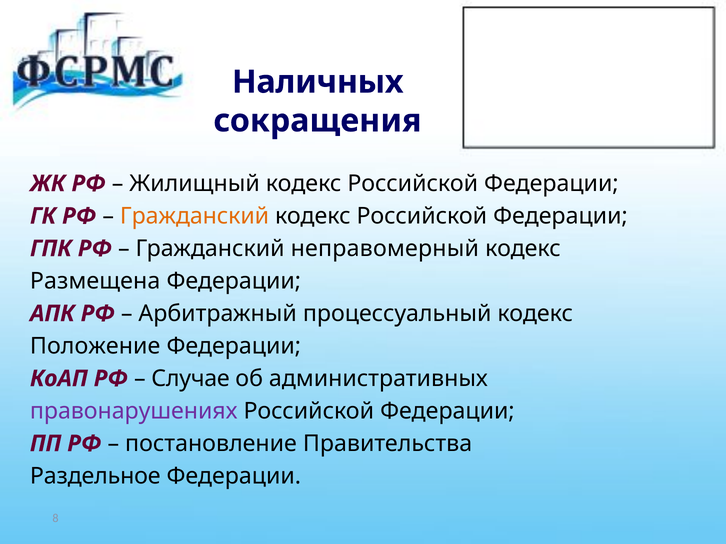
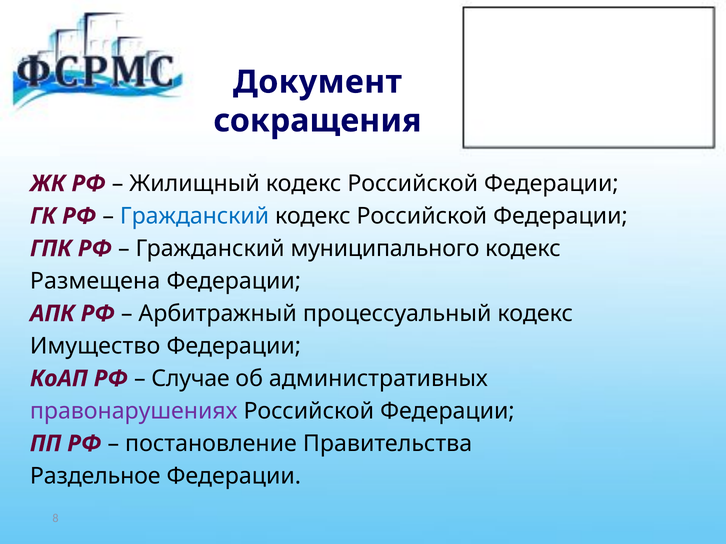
Наличных: Наличных -> Документ (317, 82)
Гражданский colour: orange -> blue (195, 216)
неправомерный: неправомерный -> муниципального (385, 249)
Положение: Положение -> Имущество (95, 346)
